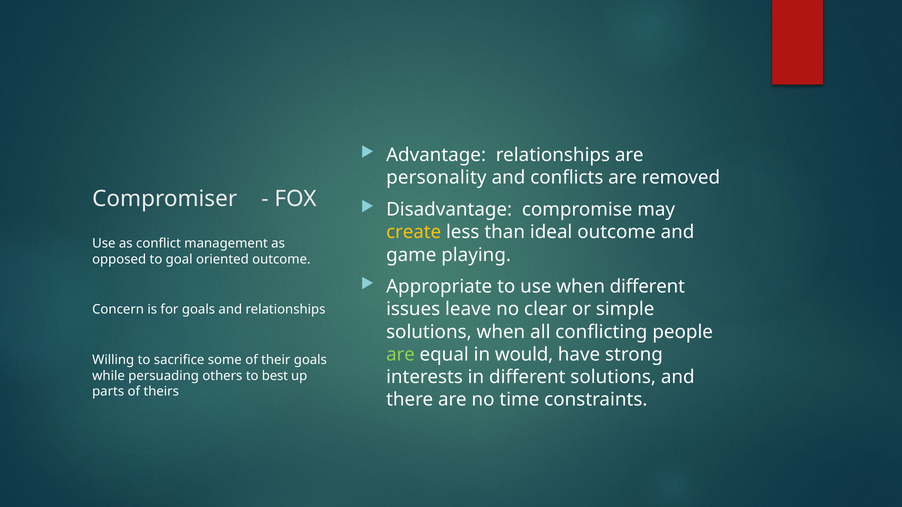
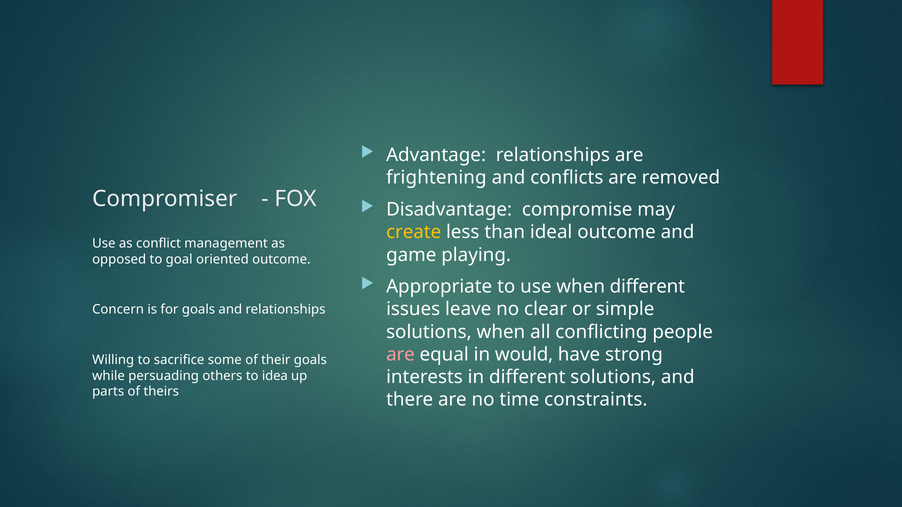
personality: personality -> frightening (436, 178)
are colour: light green -> pink (400, 355)
best: best -> idea (275, 376)
